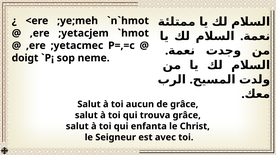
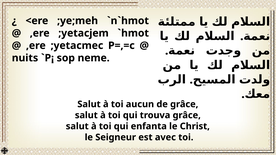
doigt: doigt -> nuits (25, 58)
